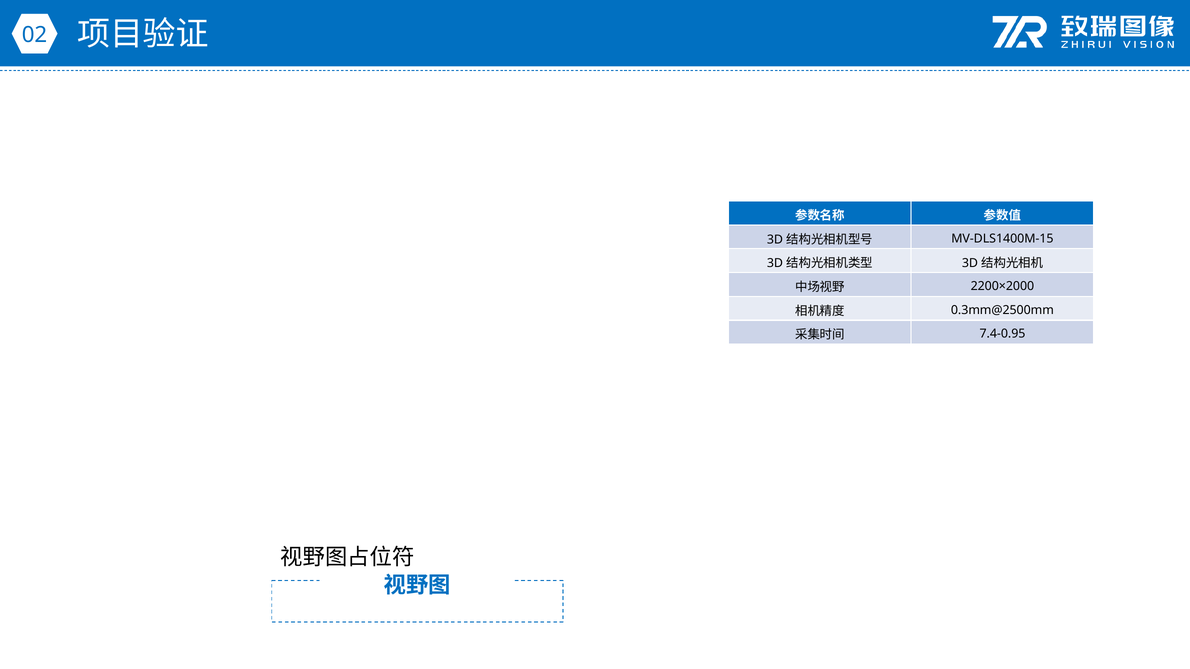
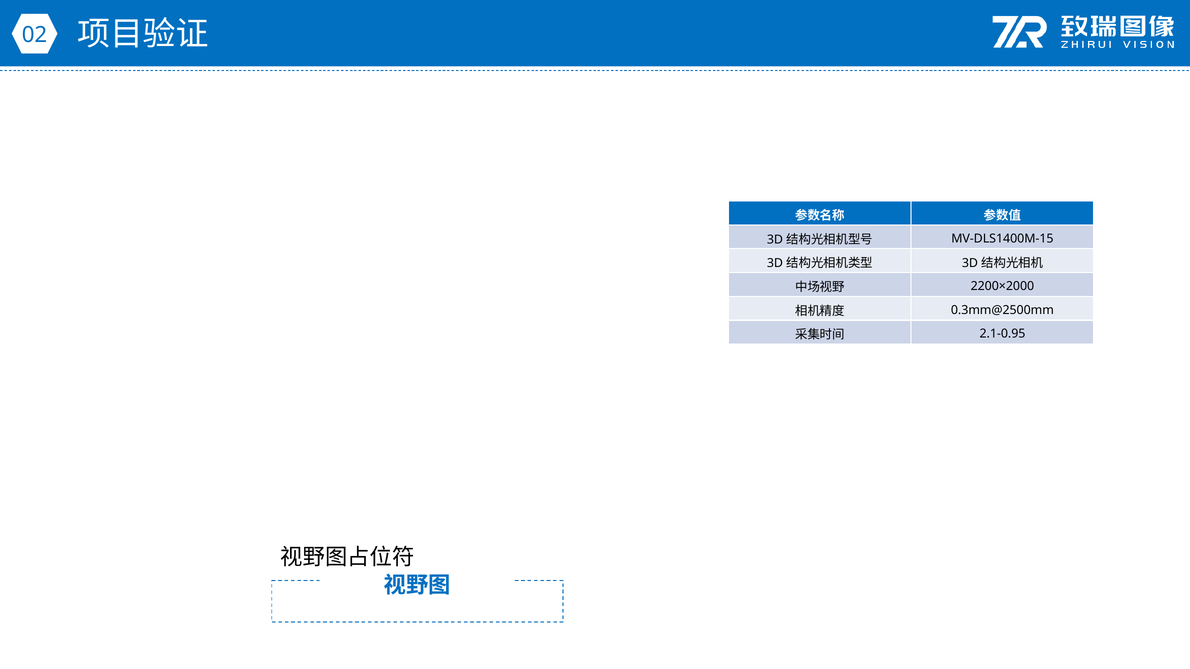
7.4-0.95: 7.4-0.95 -> 2.1-0.95 (1002, 334)
